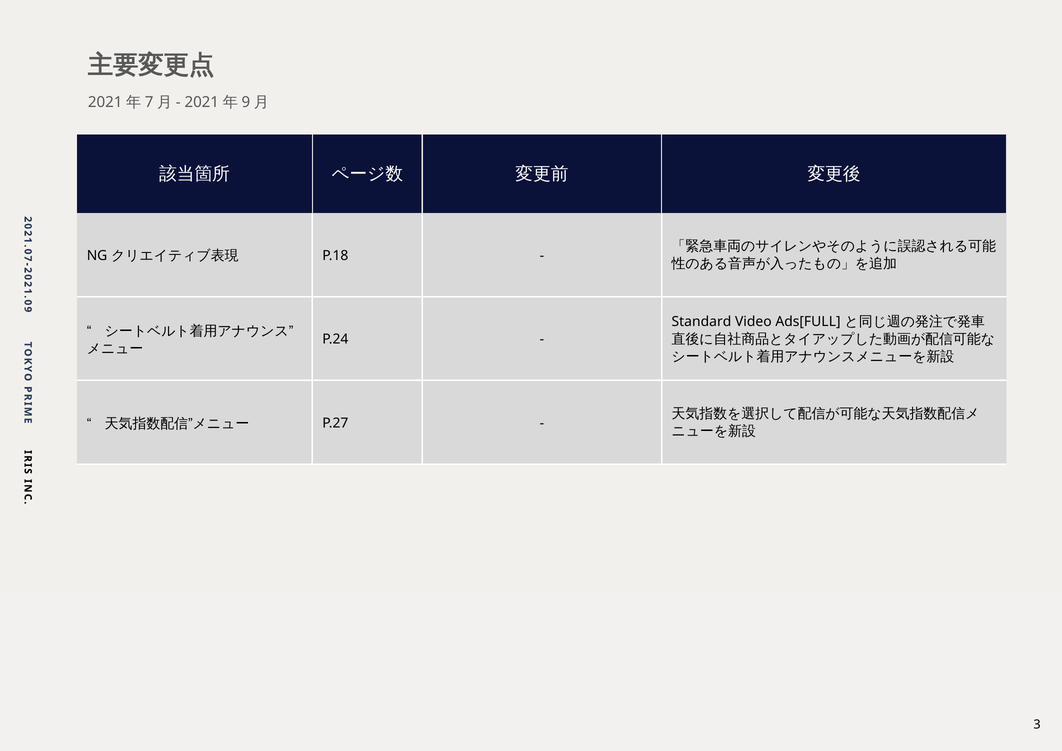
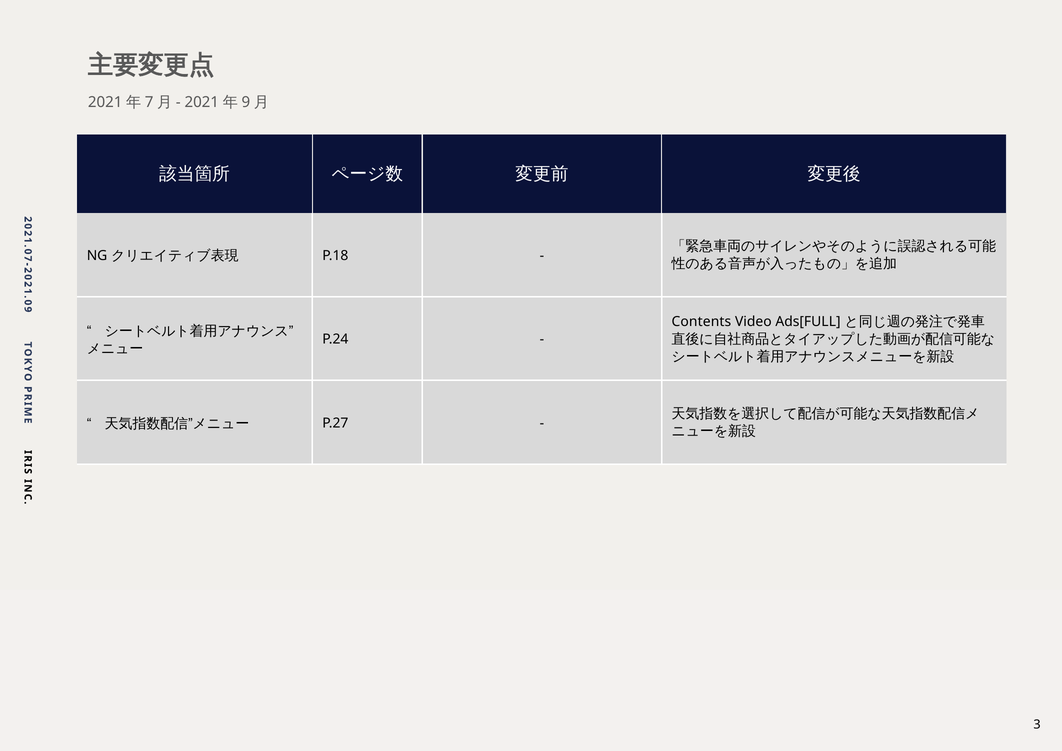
Standard: Standard -> Contents (701, 322)
